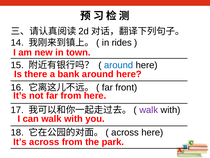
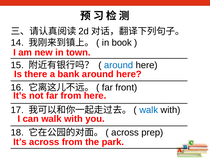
rides: rides -> book (122, 42)
walk colour: purple -> blue (149, 110)
across here: here -> prep (152, 132)
